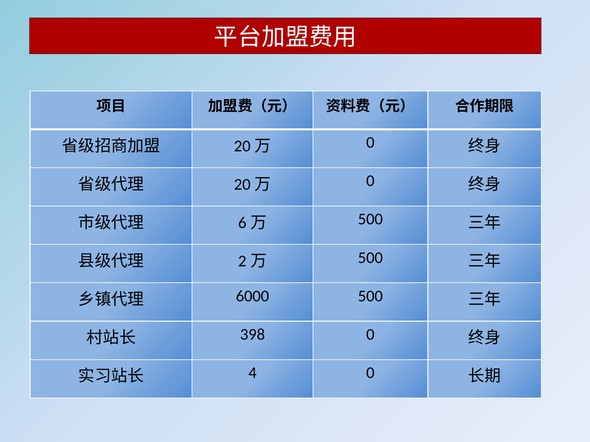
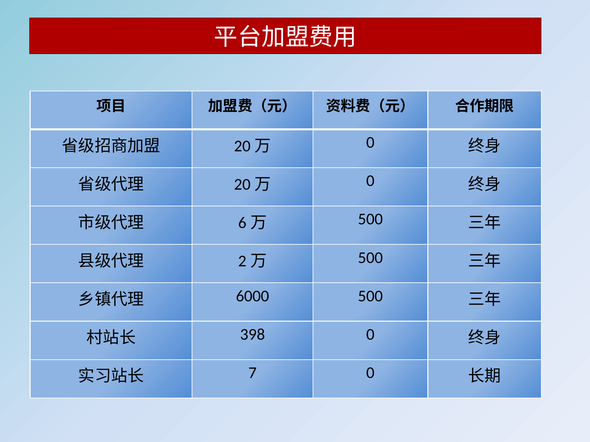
4: 4 -> 7 (253, 373)
